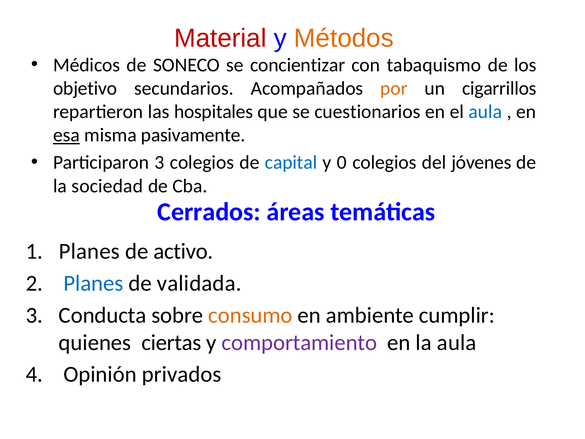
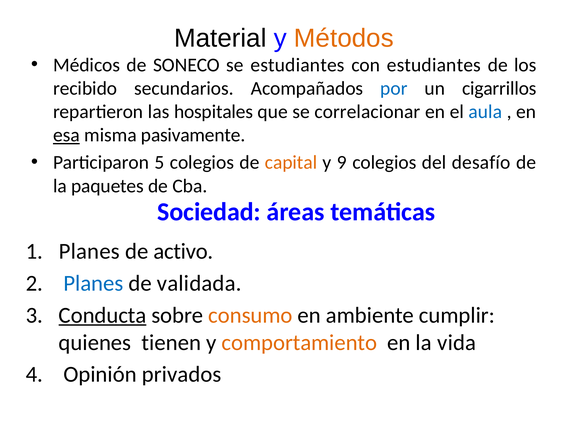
Material colour: red -> black (220, 38)
se concientizar: concientizar -> estudiantes (298, 65)
con tabaquismo: tabaquismo -> estudiantes (434, 65)
objetivo: objetivo -> recibido (85, 88)
por colour: orange -> blue (394, 88)
cuestionarios: cuestionarios -> correlacionar (367, 112)
Participaron 3: 3 -> 5 (159, 162)
capital colour: blue -> orange (291, 162)
0: 0 -> 9 (342, 162)
jóvenes: jóvenes -> desafío (481, 162)
sociedad: sociedad -> paquetes (108, 186)
Cerrados: Cerrados -> Sociedad (209, 212)
Conducta underline: none -> present (103, 315)
ciertas: ciertas -> tienen (171, 342)
comportamiento colour: purple -> orange (299, 342)
la aula: aula -> vida (457, 342)
